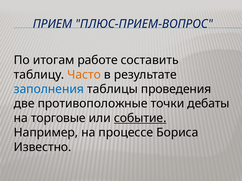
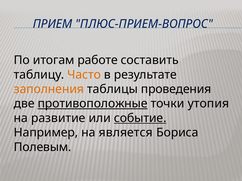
заполнения colour: blue -> orange (49, 89)
противоположные underline: none -> present (93, 104)
дебаты: дебаты -> утопия (208, 104)
торговые: торговые -> развитие (58, 118)
процессе: процессе -> является (126, 133)
Известно: Известно -> Полевым (43, 147)
